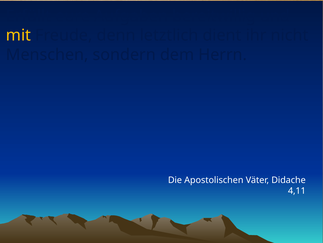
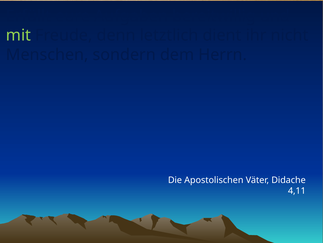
mit colour: yellow -> light green (18, 35)
